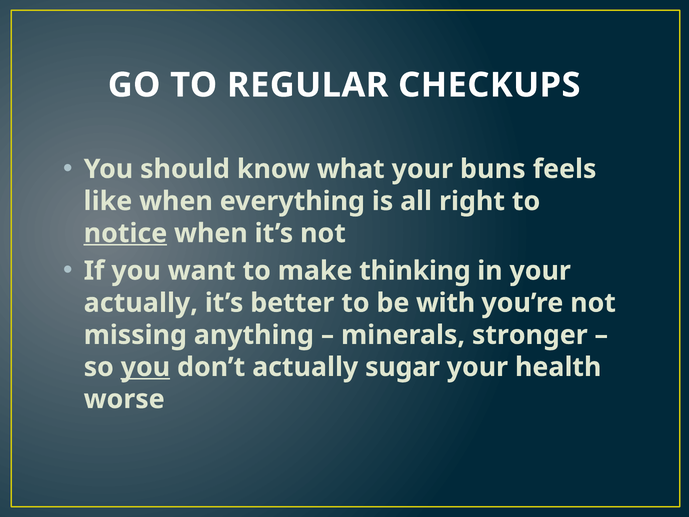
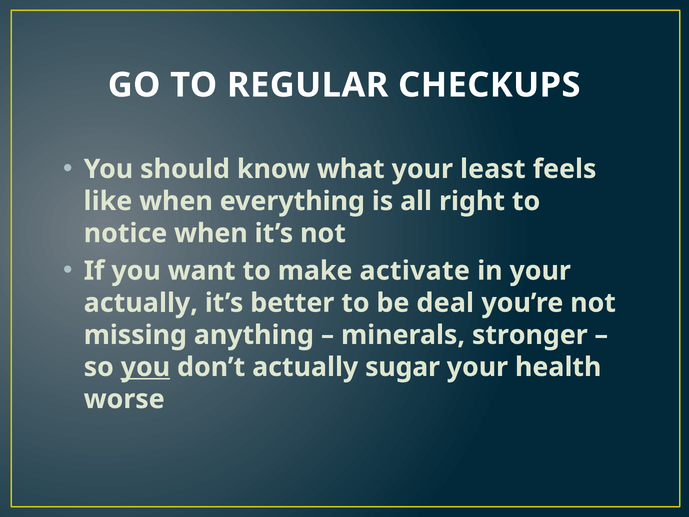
buns: buns -> least (493, 169)
notice underline: present -> none (125, 233)
thinking: thinking -> activate (415, 271)
with: with -> deal (445, 303)
